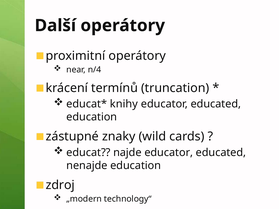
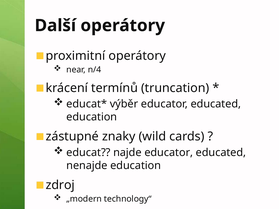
knihy: knihy -> výběr (124, 104)
